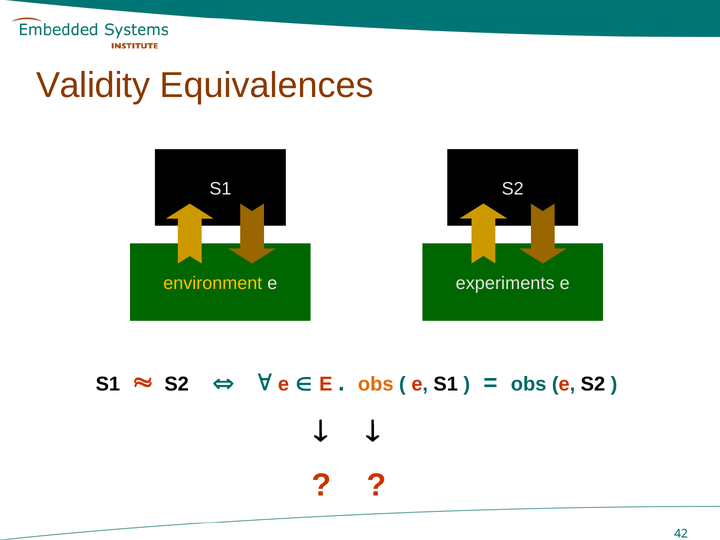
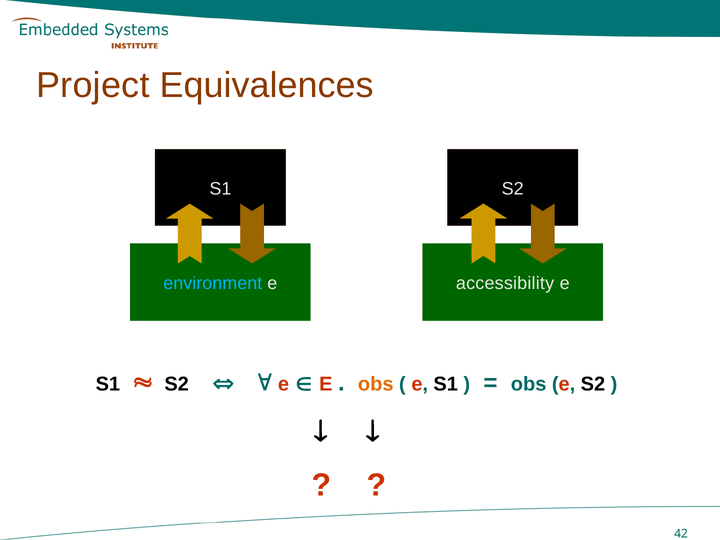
Validity: Validity -> Project (93, 85)
environment colour: yellow -> light blue (213, 283)
experiments: experiments -> accessibility (505, 283)
